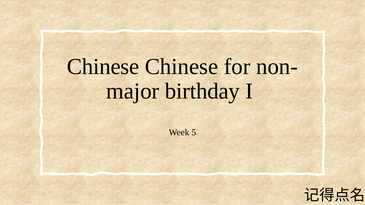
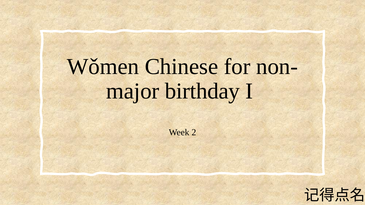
Chinese: Chinese -> Wǒmen (103, 67)
5: 5 -> 2 (194, 133)
